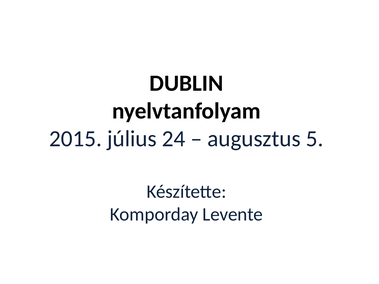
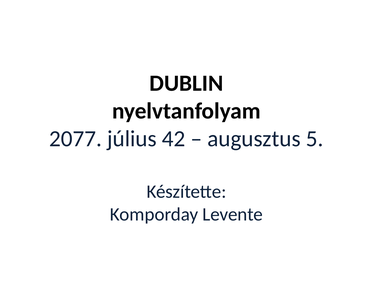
2015: 2015 -> 2077 (75, 139)
24: 24 -> 42 (174, 139)
